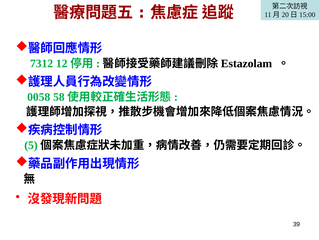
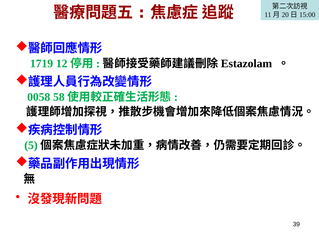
7312: 7312 -> 1719 (42, 63)
